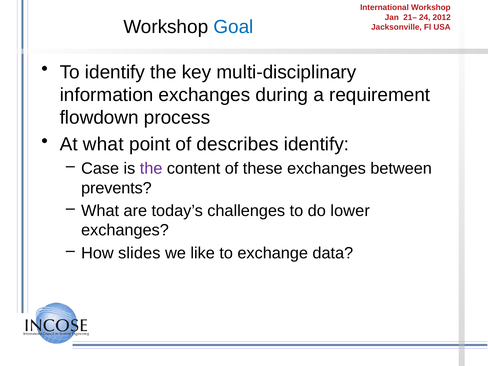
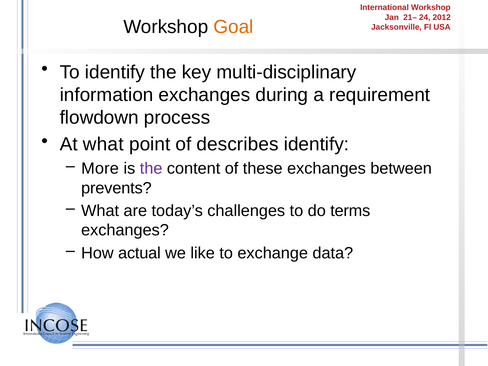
Goal colour: blue -> orange (234, 27)
Case: Case -> More (100, 168)
lower: lower -> terms (350, 211)
slides: slides -> actual (139, 253)
